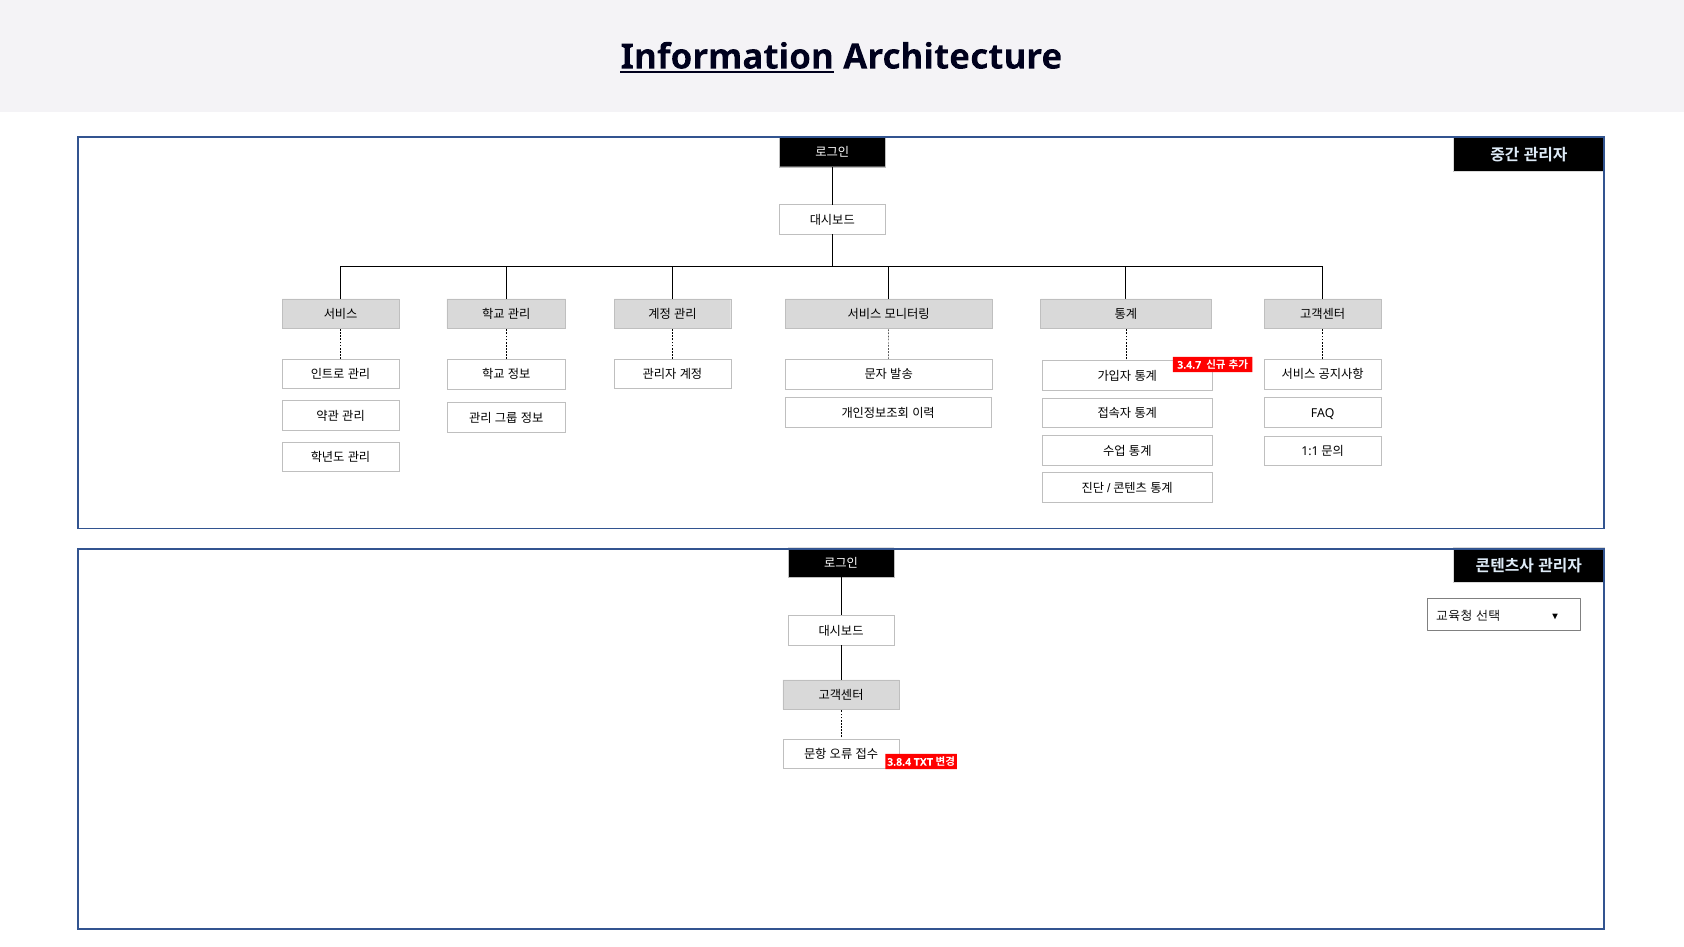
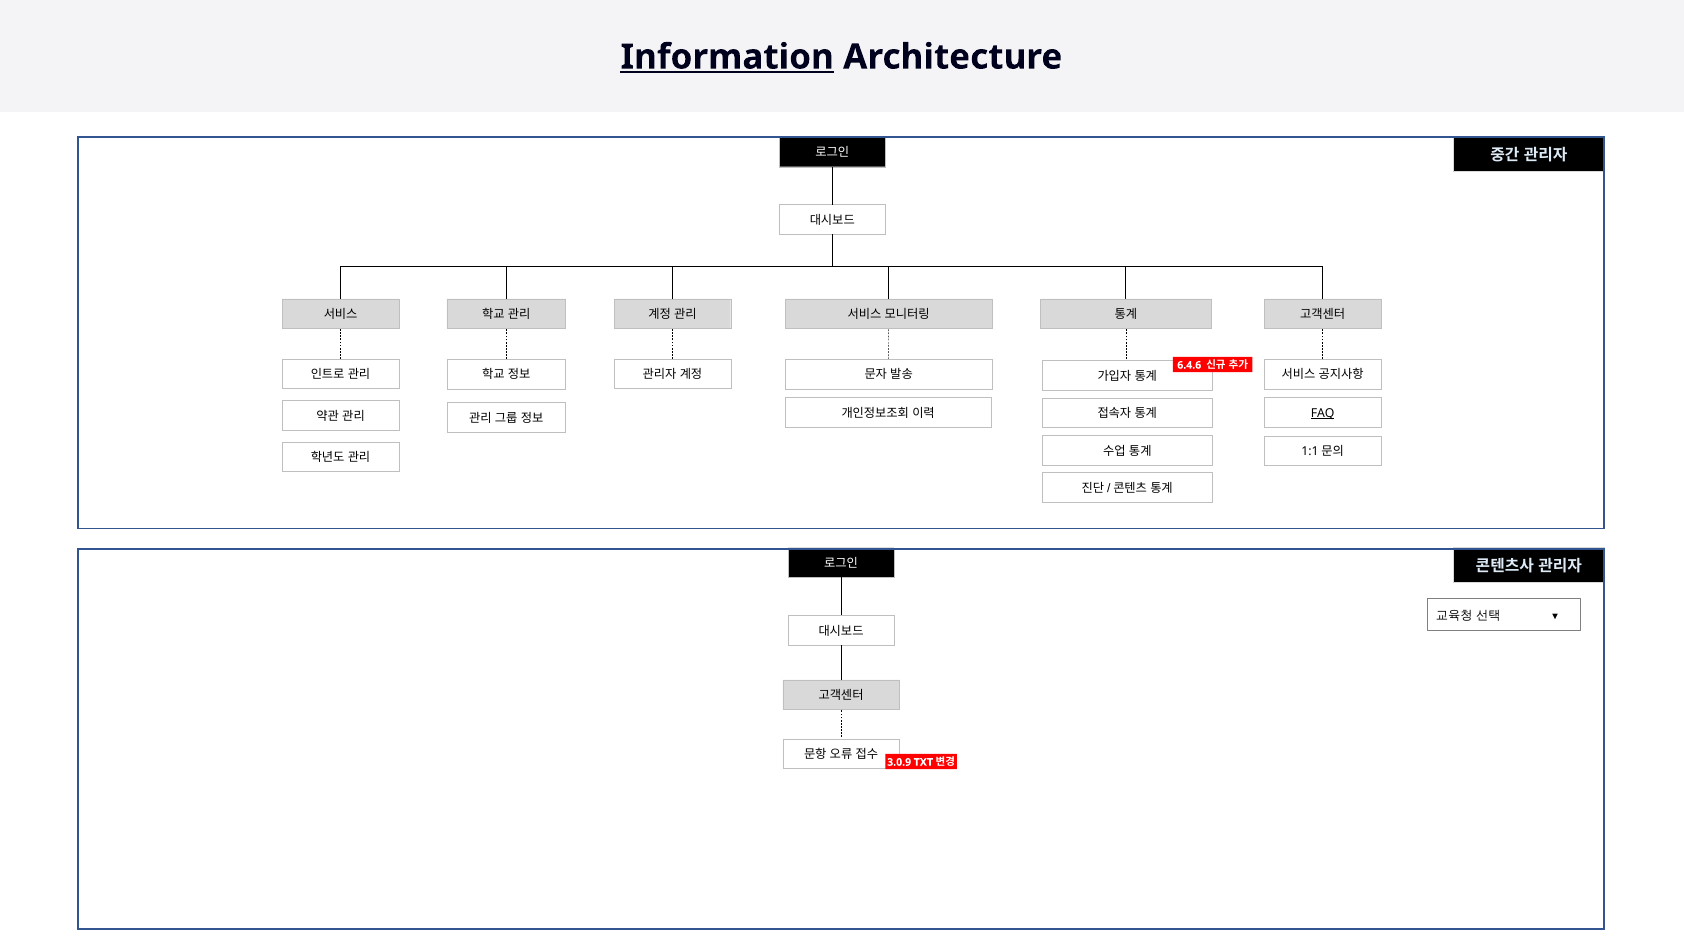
3.4.7: 3.4.7 -> 6.4.6 (1189, 365)
FAQ underline: none -> present (1323, 413)
3.8.4: 3.8.4 -> 3.0.9 (899, 762)
